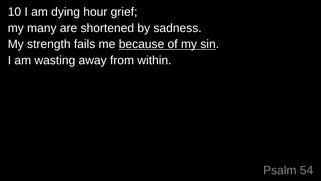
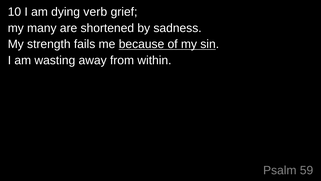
hour: hour -> verb (95, 12)
54: 54 -> 59 (307, 170)
